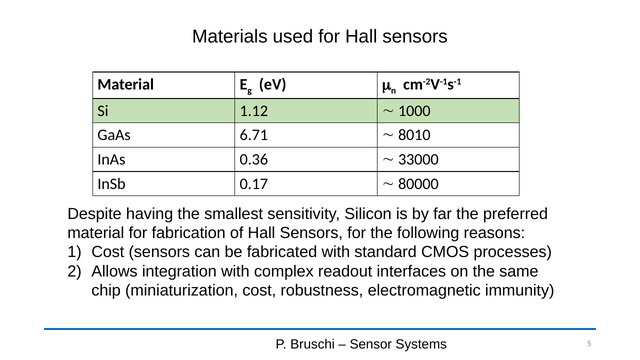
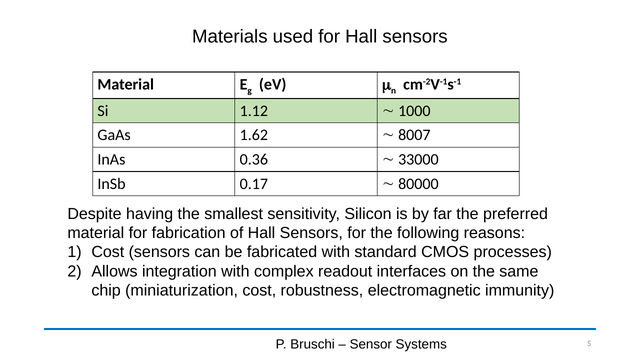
6.71: 6.71 -> 1.62 (254, 135)
8010: 8010 -> 8007 (414, 135)
